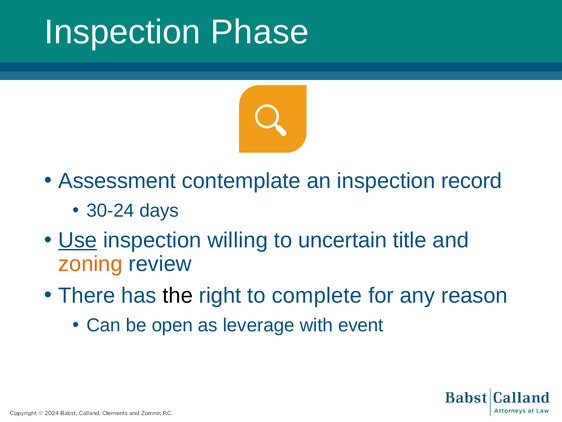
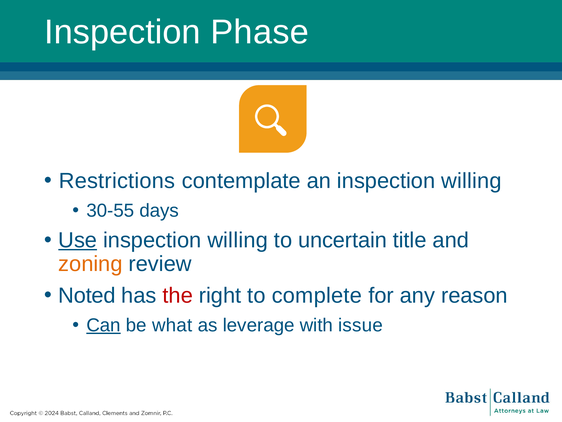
Assessment: Assessment -> Restrictions (117, 181)
an inspection record: record -> willing (471, 181)
30-24: 30-24 -> 30-55 (110, 210)
There: There -> Noted (87, 295)
the colour: black -> red (178, 295)
Can underline: none -> present (104, 325)
open: open -> what (172, 325)
event: event -> issue (361, 325)
